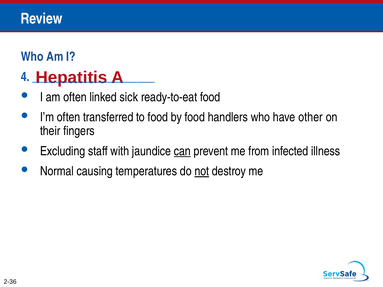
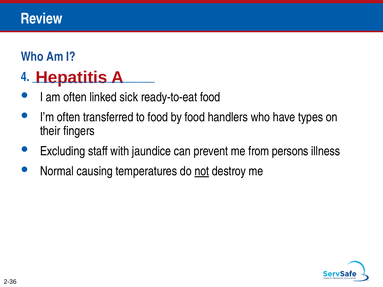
other: other -> types (311, 117)
can underline: present -> none (182, 151)
infected: infected -> persons (290, 151)
